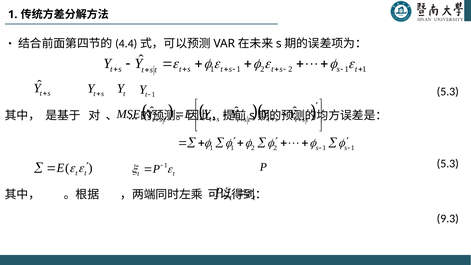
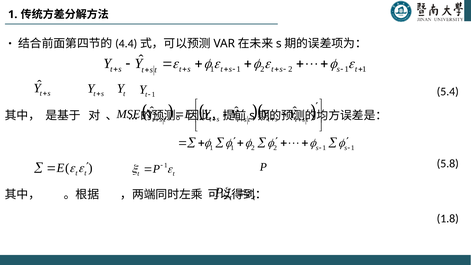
5.3: 5.3 -> 5.4 (448, 92)
5.3: 5.3 -> 5.8 (448, 164)
9.3: 9.3 -> 1.8 (448, 219)
